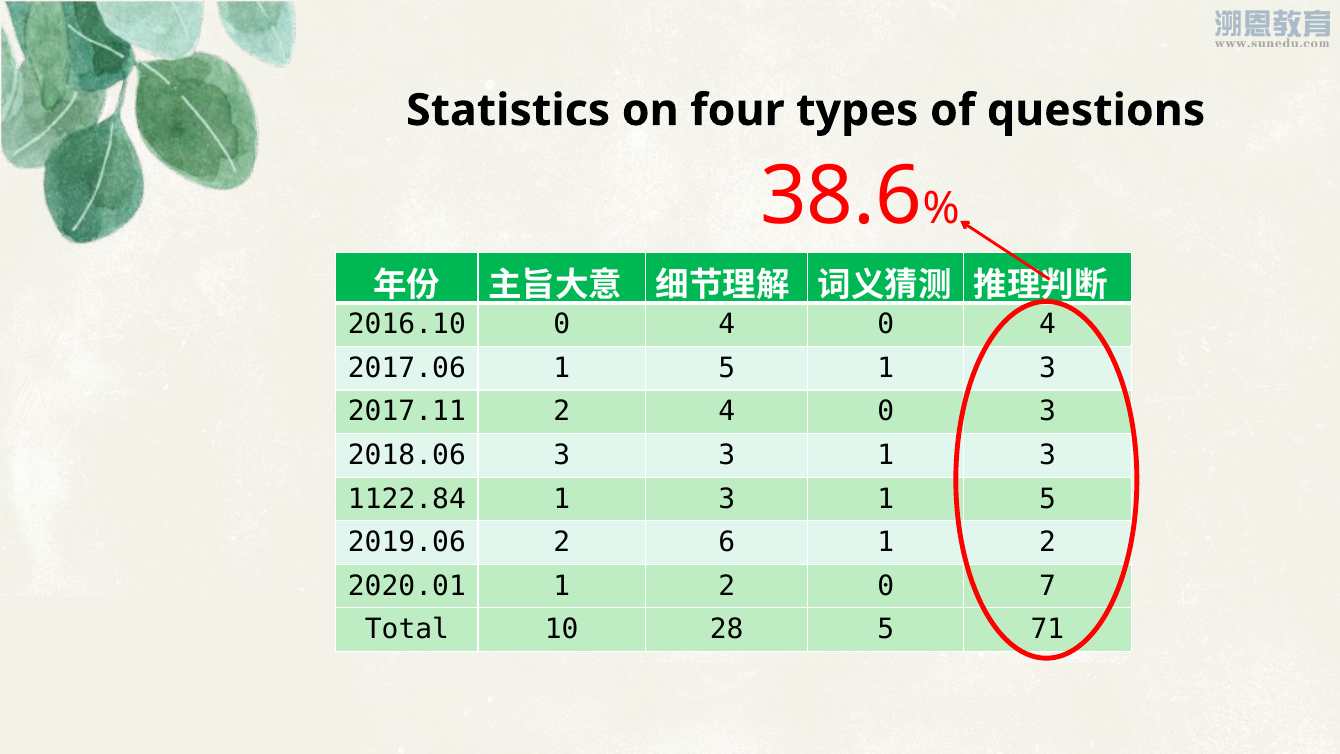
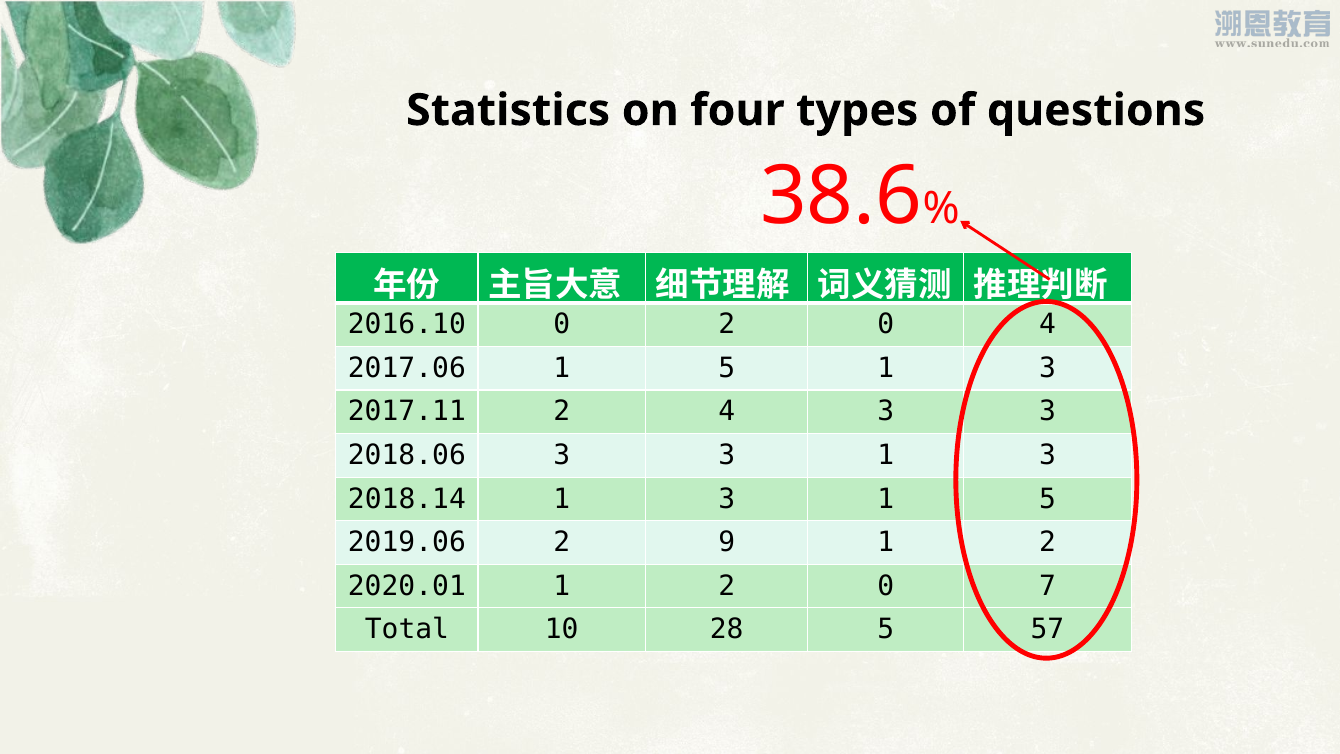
2016.10 0 4: 4 -> 2 (727, 325)
2 4 0: 0 -> 3 (886, 412)
1122.84: 1122.84 -> 2018.14 (407, 499)
6: 6 -> 9 (727, 542)
71: 71 -> 57 (1047, 629)
